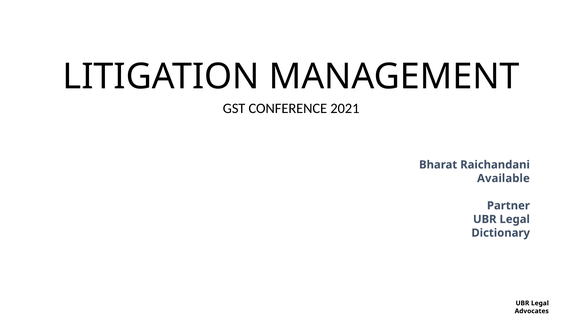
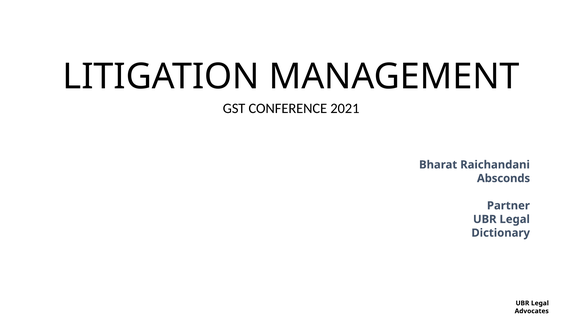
Available: Available -> Absconds (504, 178)
